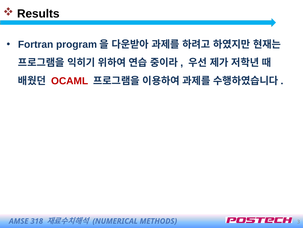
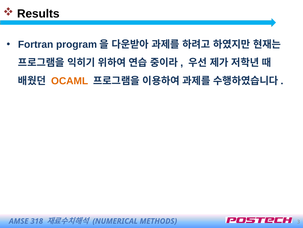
OCAML colour: red -> orange (70, 81)
